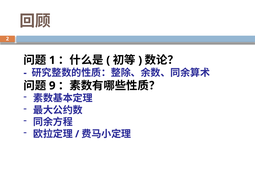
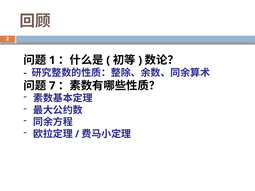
9: 9 -> 7 (52, 86)
